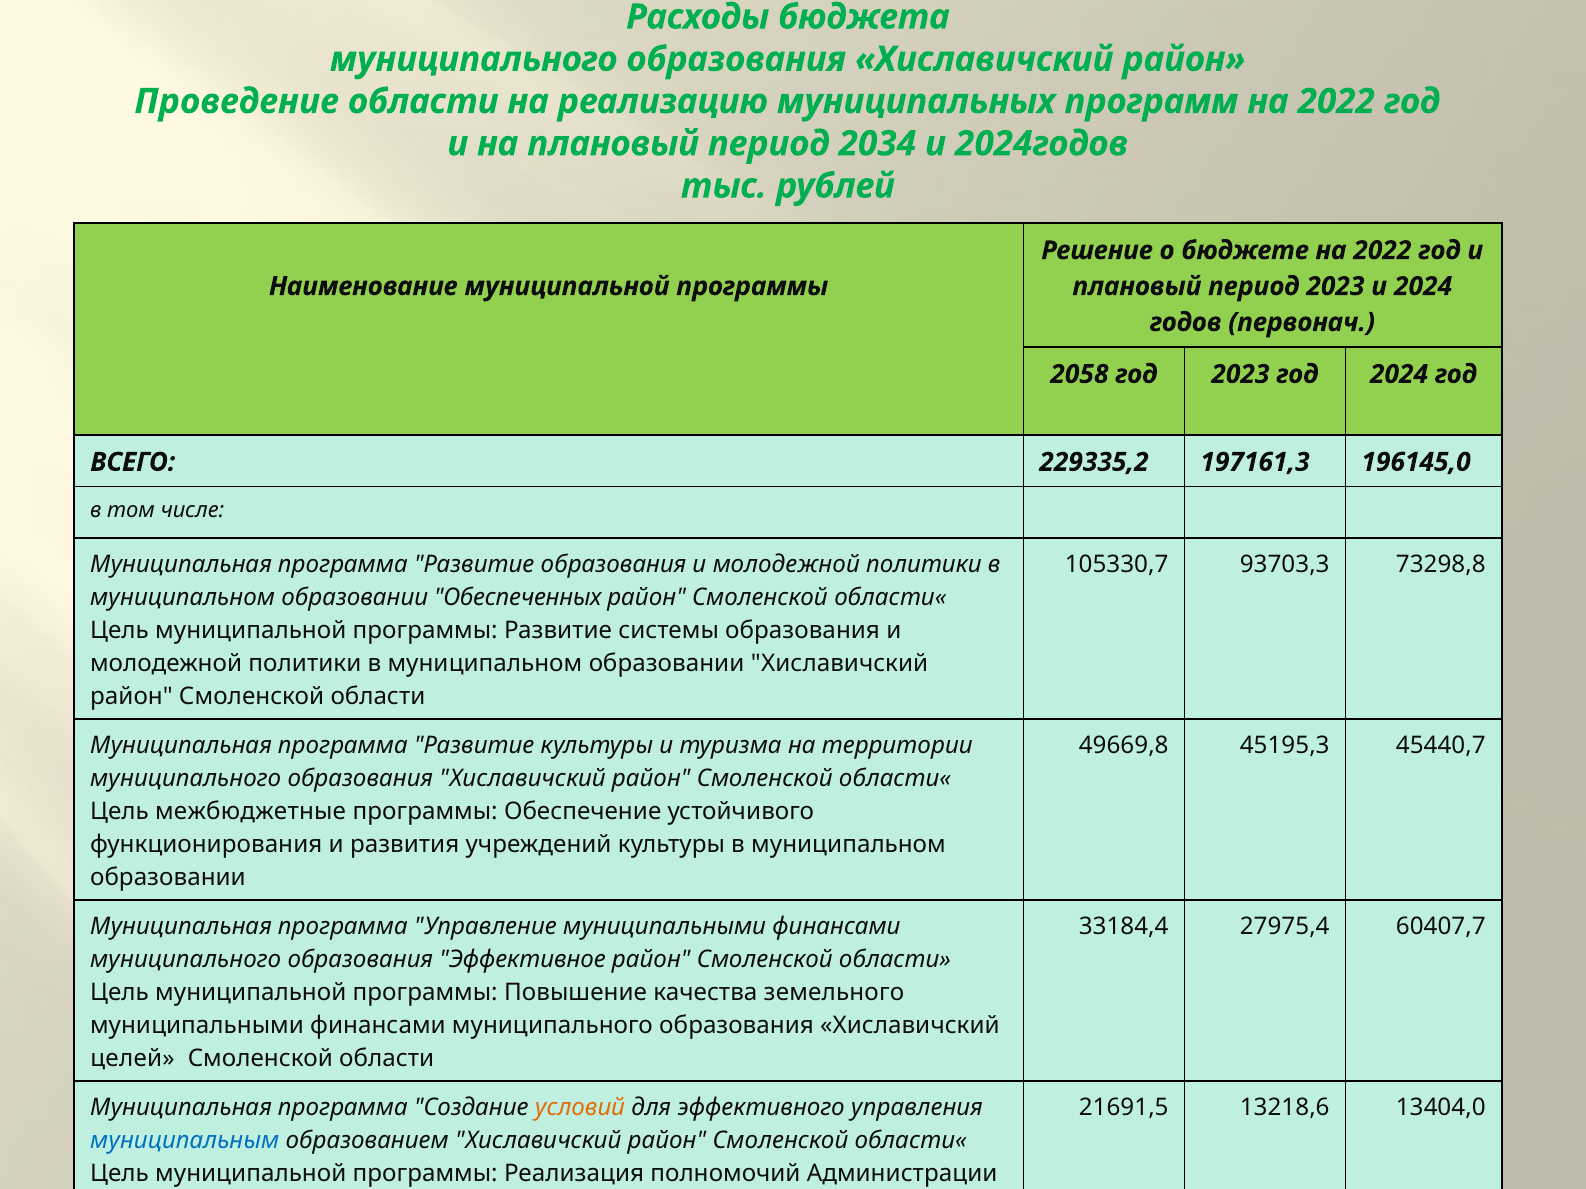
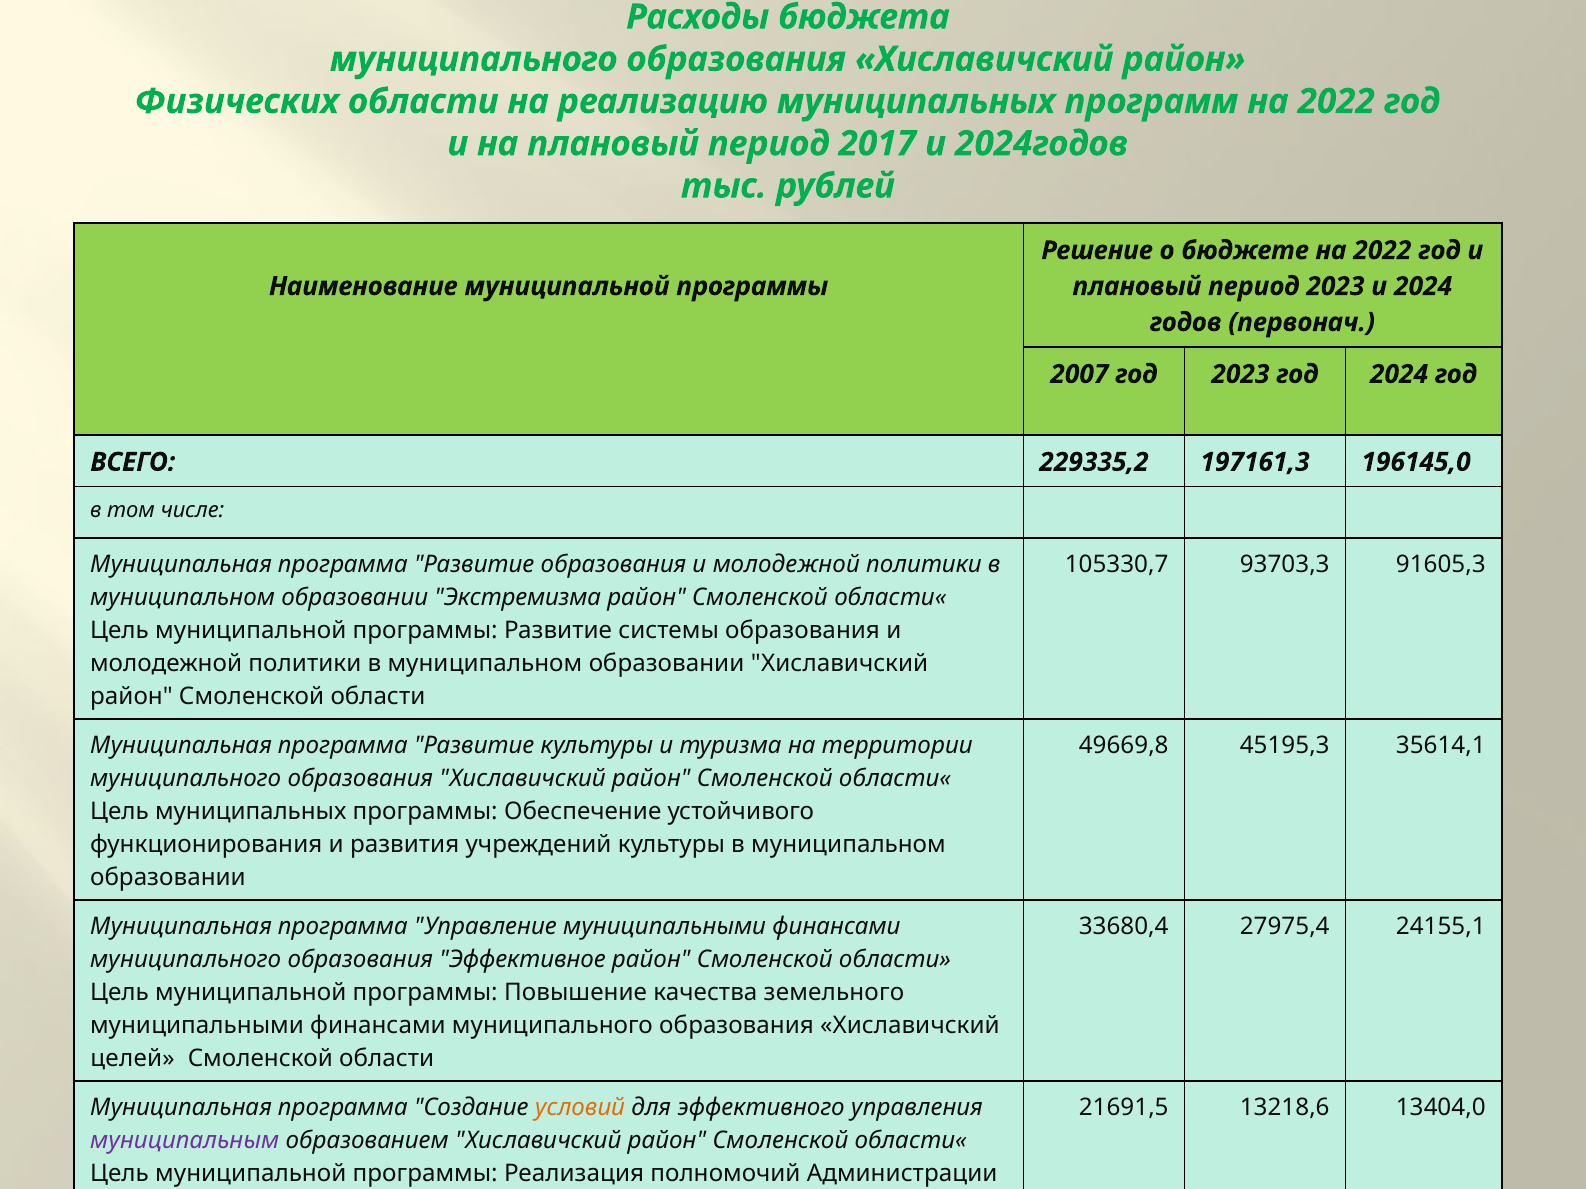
Проведение: Проведение -> Физических (237, 102)
2034: 2034 -> 2017 (877, 144)
2058: 2058 -> 2007 (1079, 374)
73298,8: 73298,8 -> 91605,3 (1441, 564)
Обеспеченных: Обеспеченных -> Экстремизма (518, 597)
45440,7: 45440,7 -> 35614,1 (1441, 745)
Цель межбюджетные: межбюджетные -> муниципальных (251, 812)
33184,4: 33184,4 -> 33680,4 (1124, 927)
60407,7: 60407,7 -> 24155,1 (1441, 927)
муниципальным colour: blue -> purple (185, 1141)
